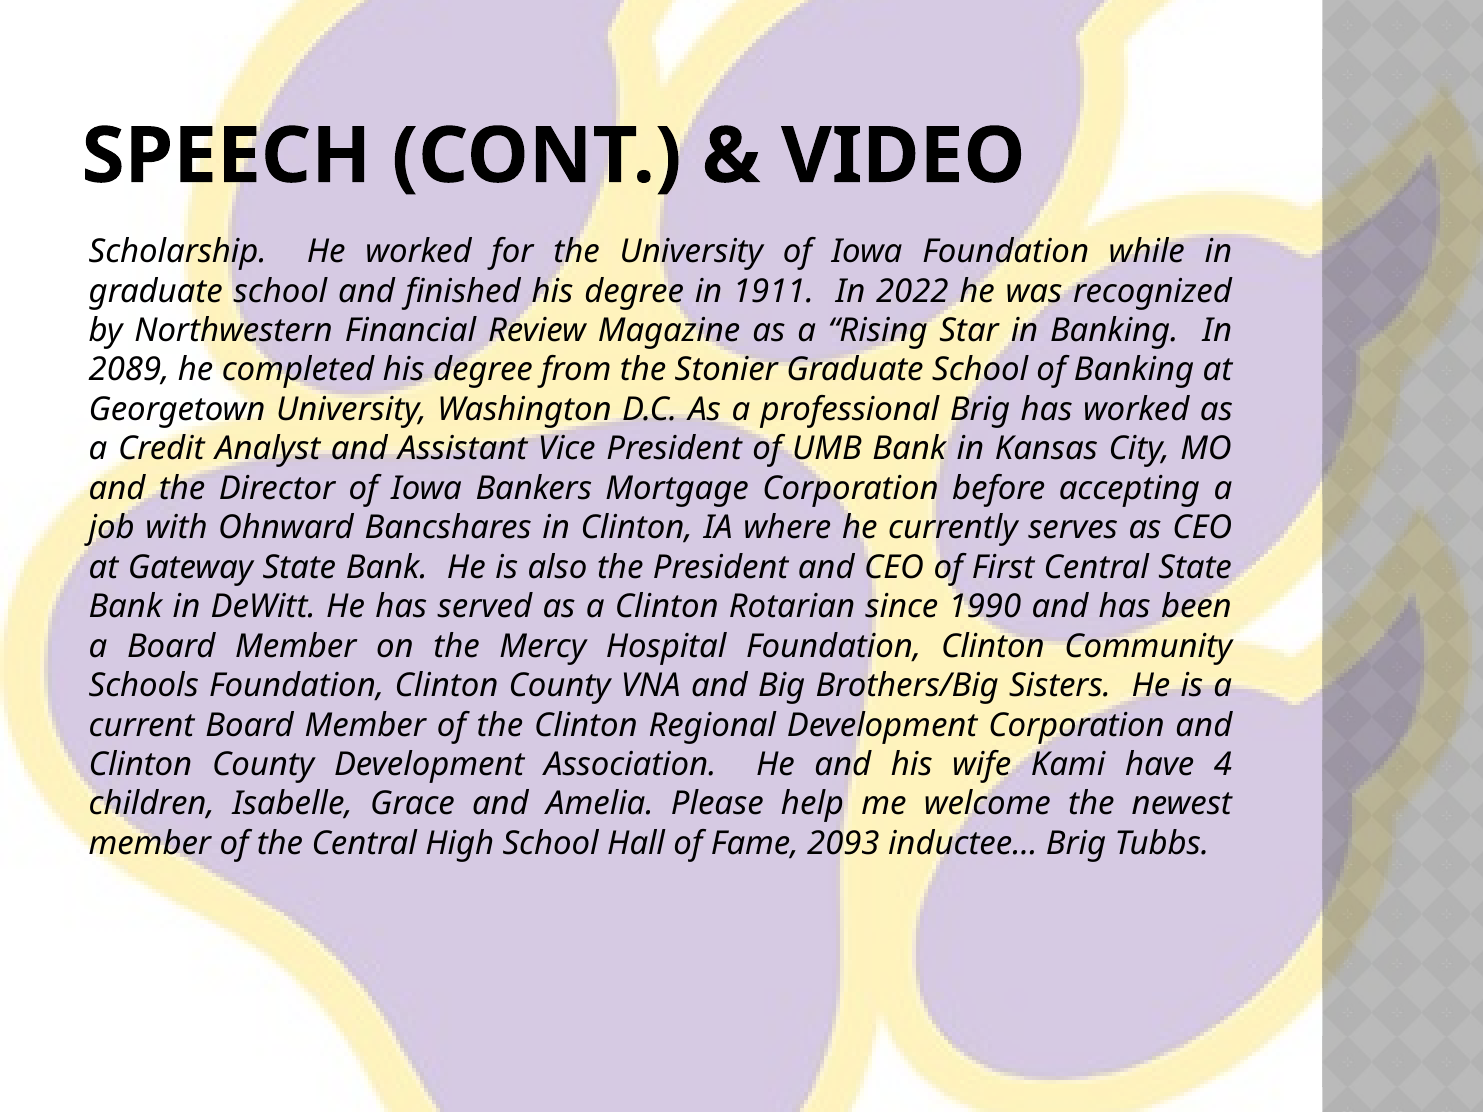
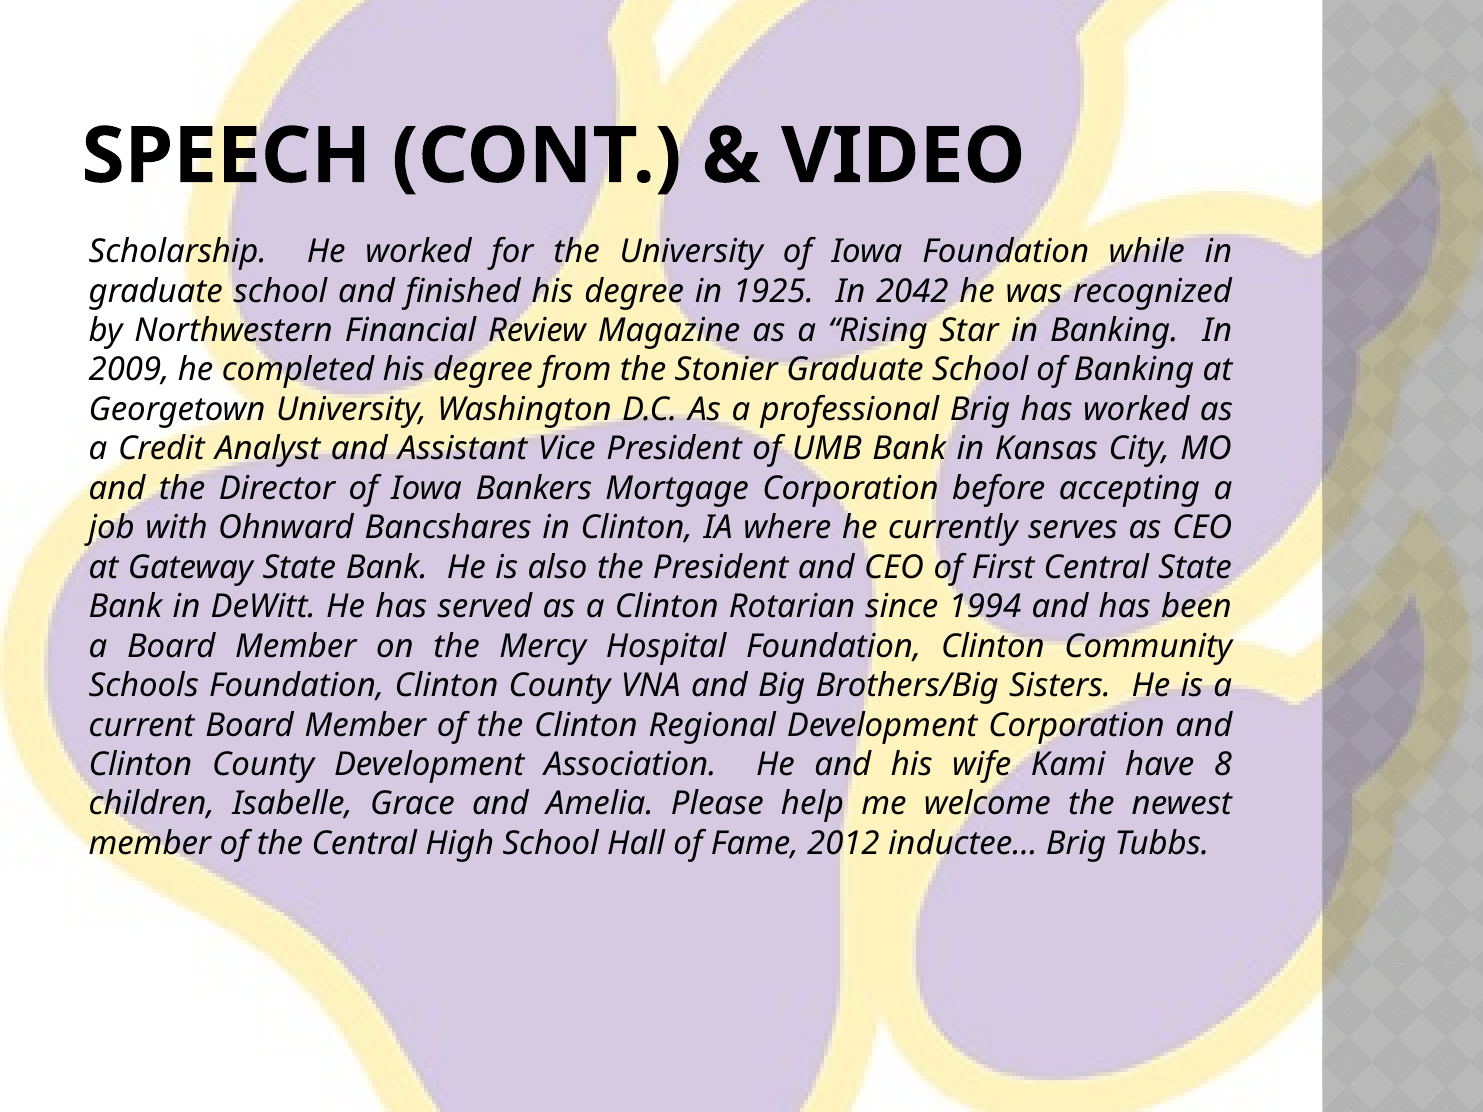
1911: 1911 -> 1925 (773, 291)
2022: 2022 -> 2042 (912, 291)
2089: 2089 -> 2009 (129, 370)
1990: 1990 -> 1994 (985, 607)
4: 4 -> 8 (1223, 765)
2093: 2093 -> 2012 (843, 844)
